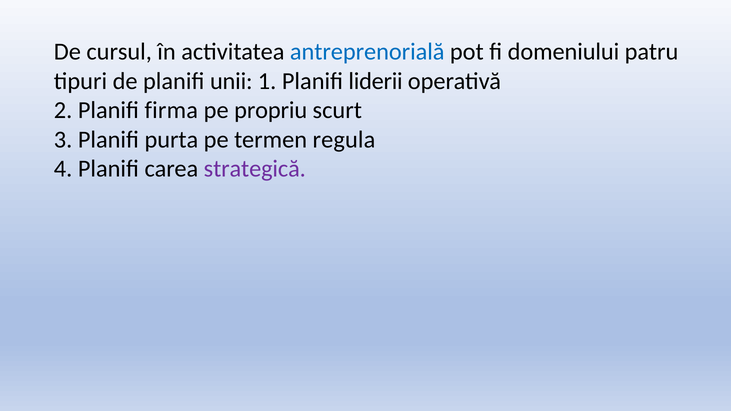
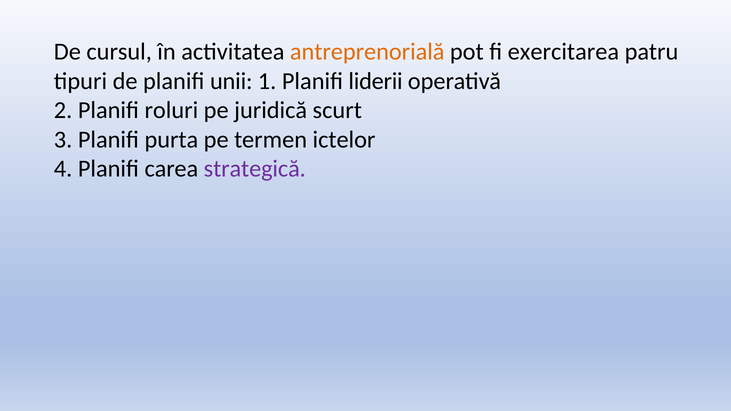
antreprenorială colour: blue -> orange (367, 52)
domeniului: domeniului -> exercitarea (563, 52)
firma: firma -> roluri (171, 110)
propriu: propriu -> juridică (271, 110)
regula: regula -> ictelor (344, 140)
